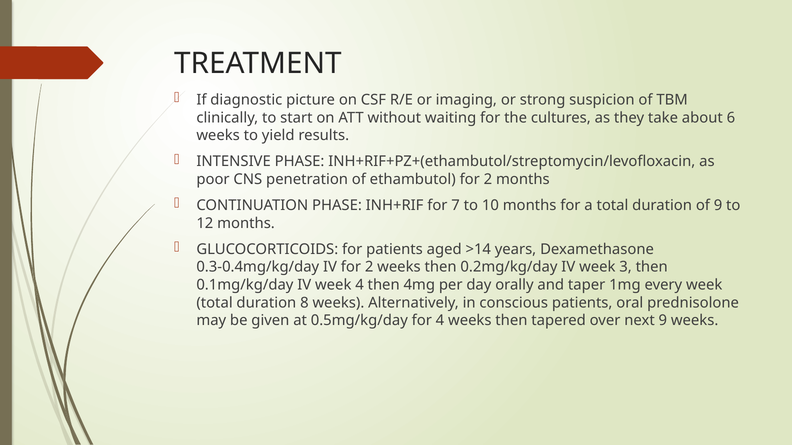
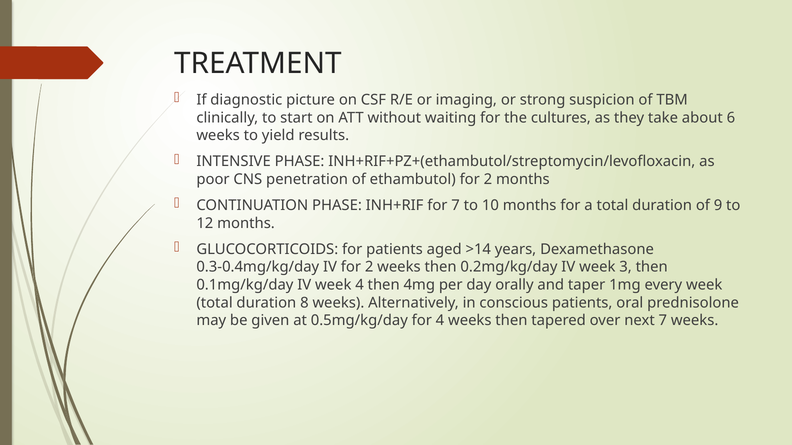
next 9: 9 -> 7 (663, 321)
